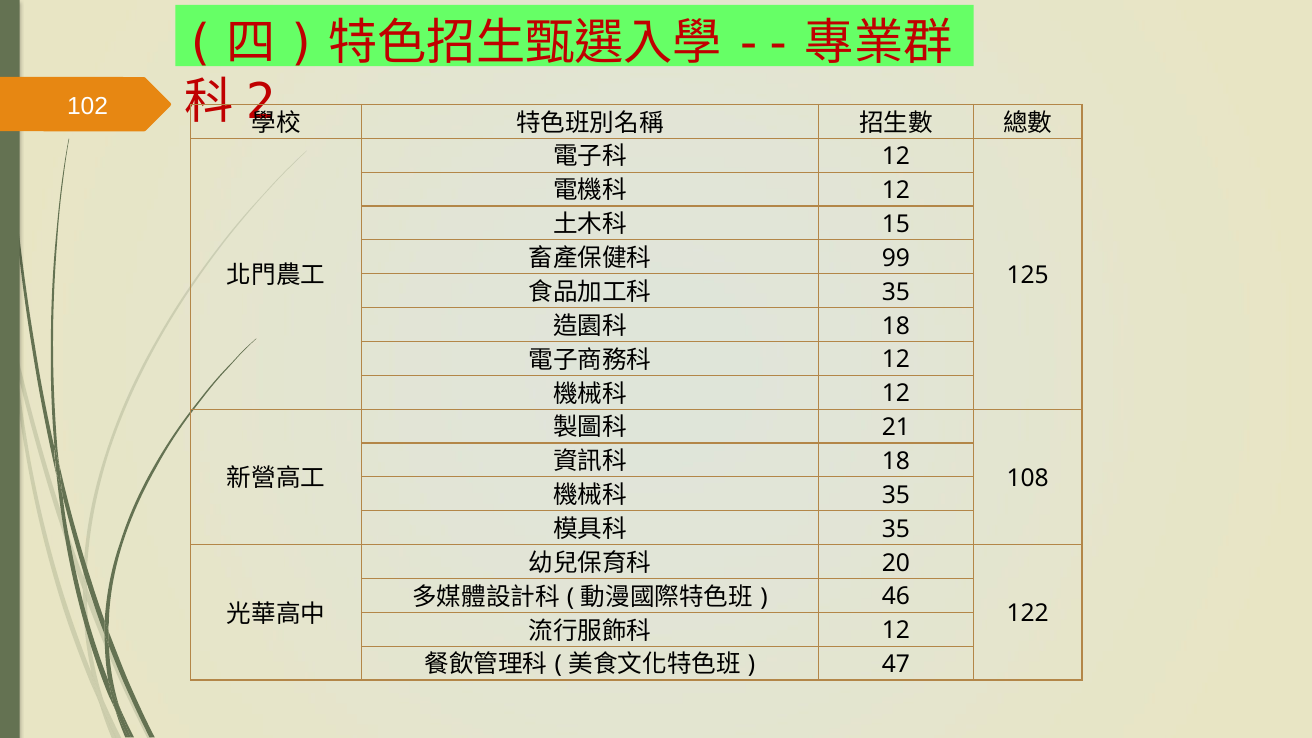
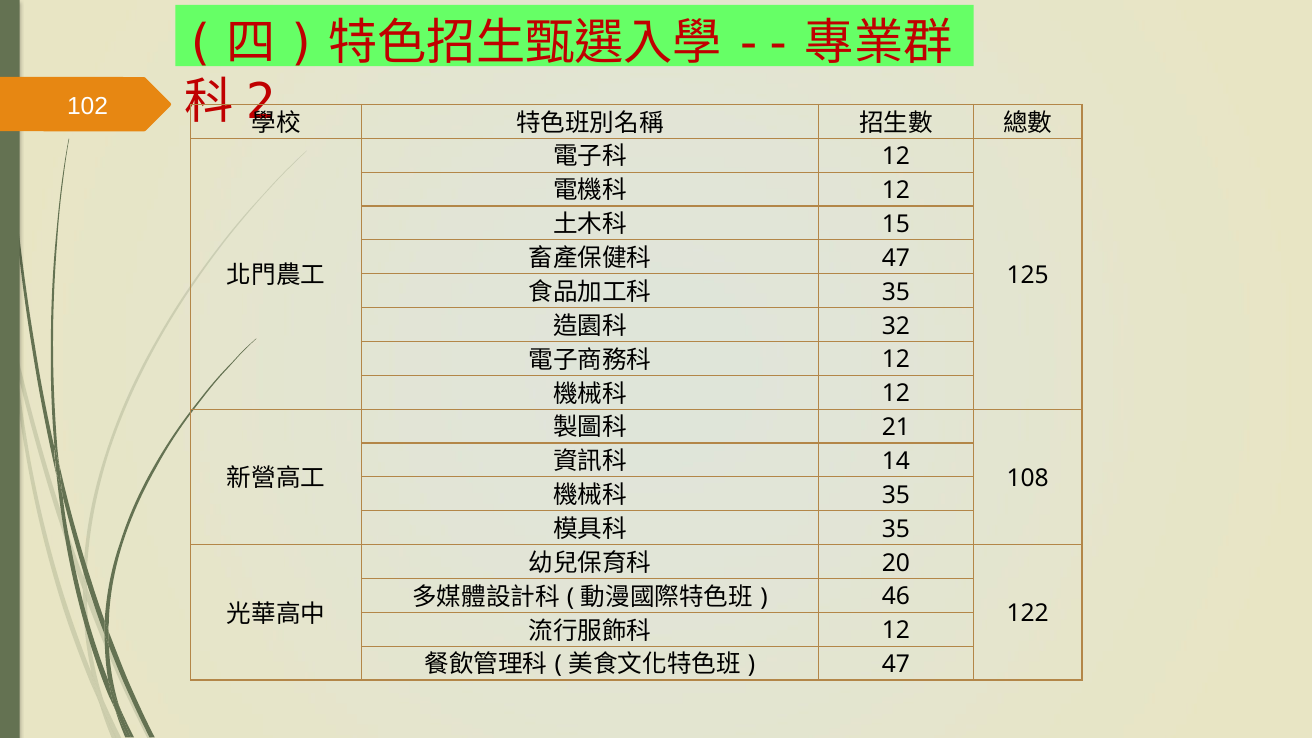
99: 99 -> 47 (896, 258)
18: 18 -> 32 (896, 326)
18: 18 -> 14 (896, 461)
